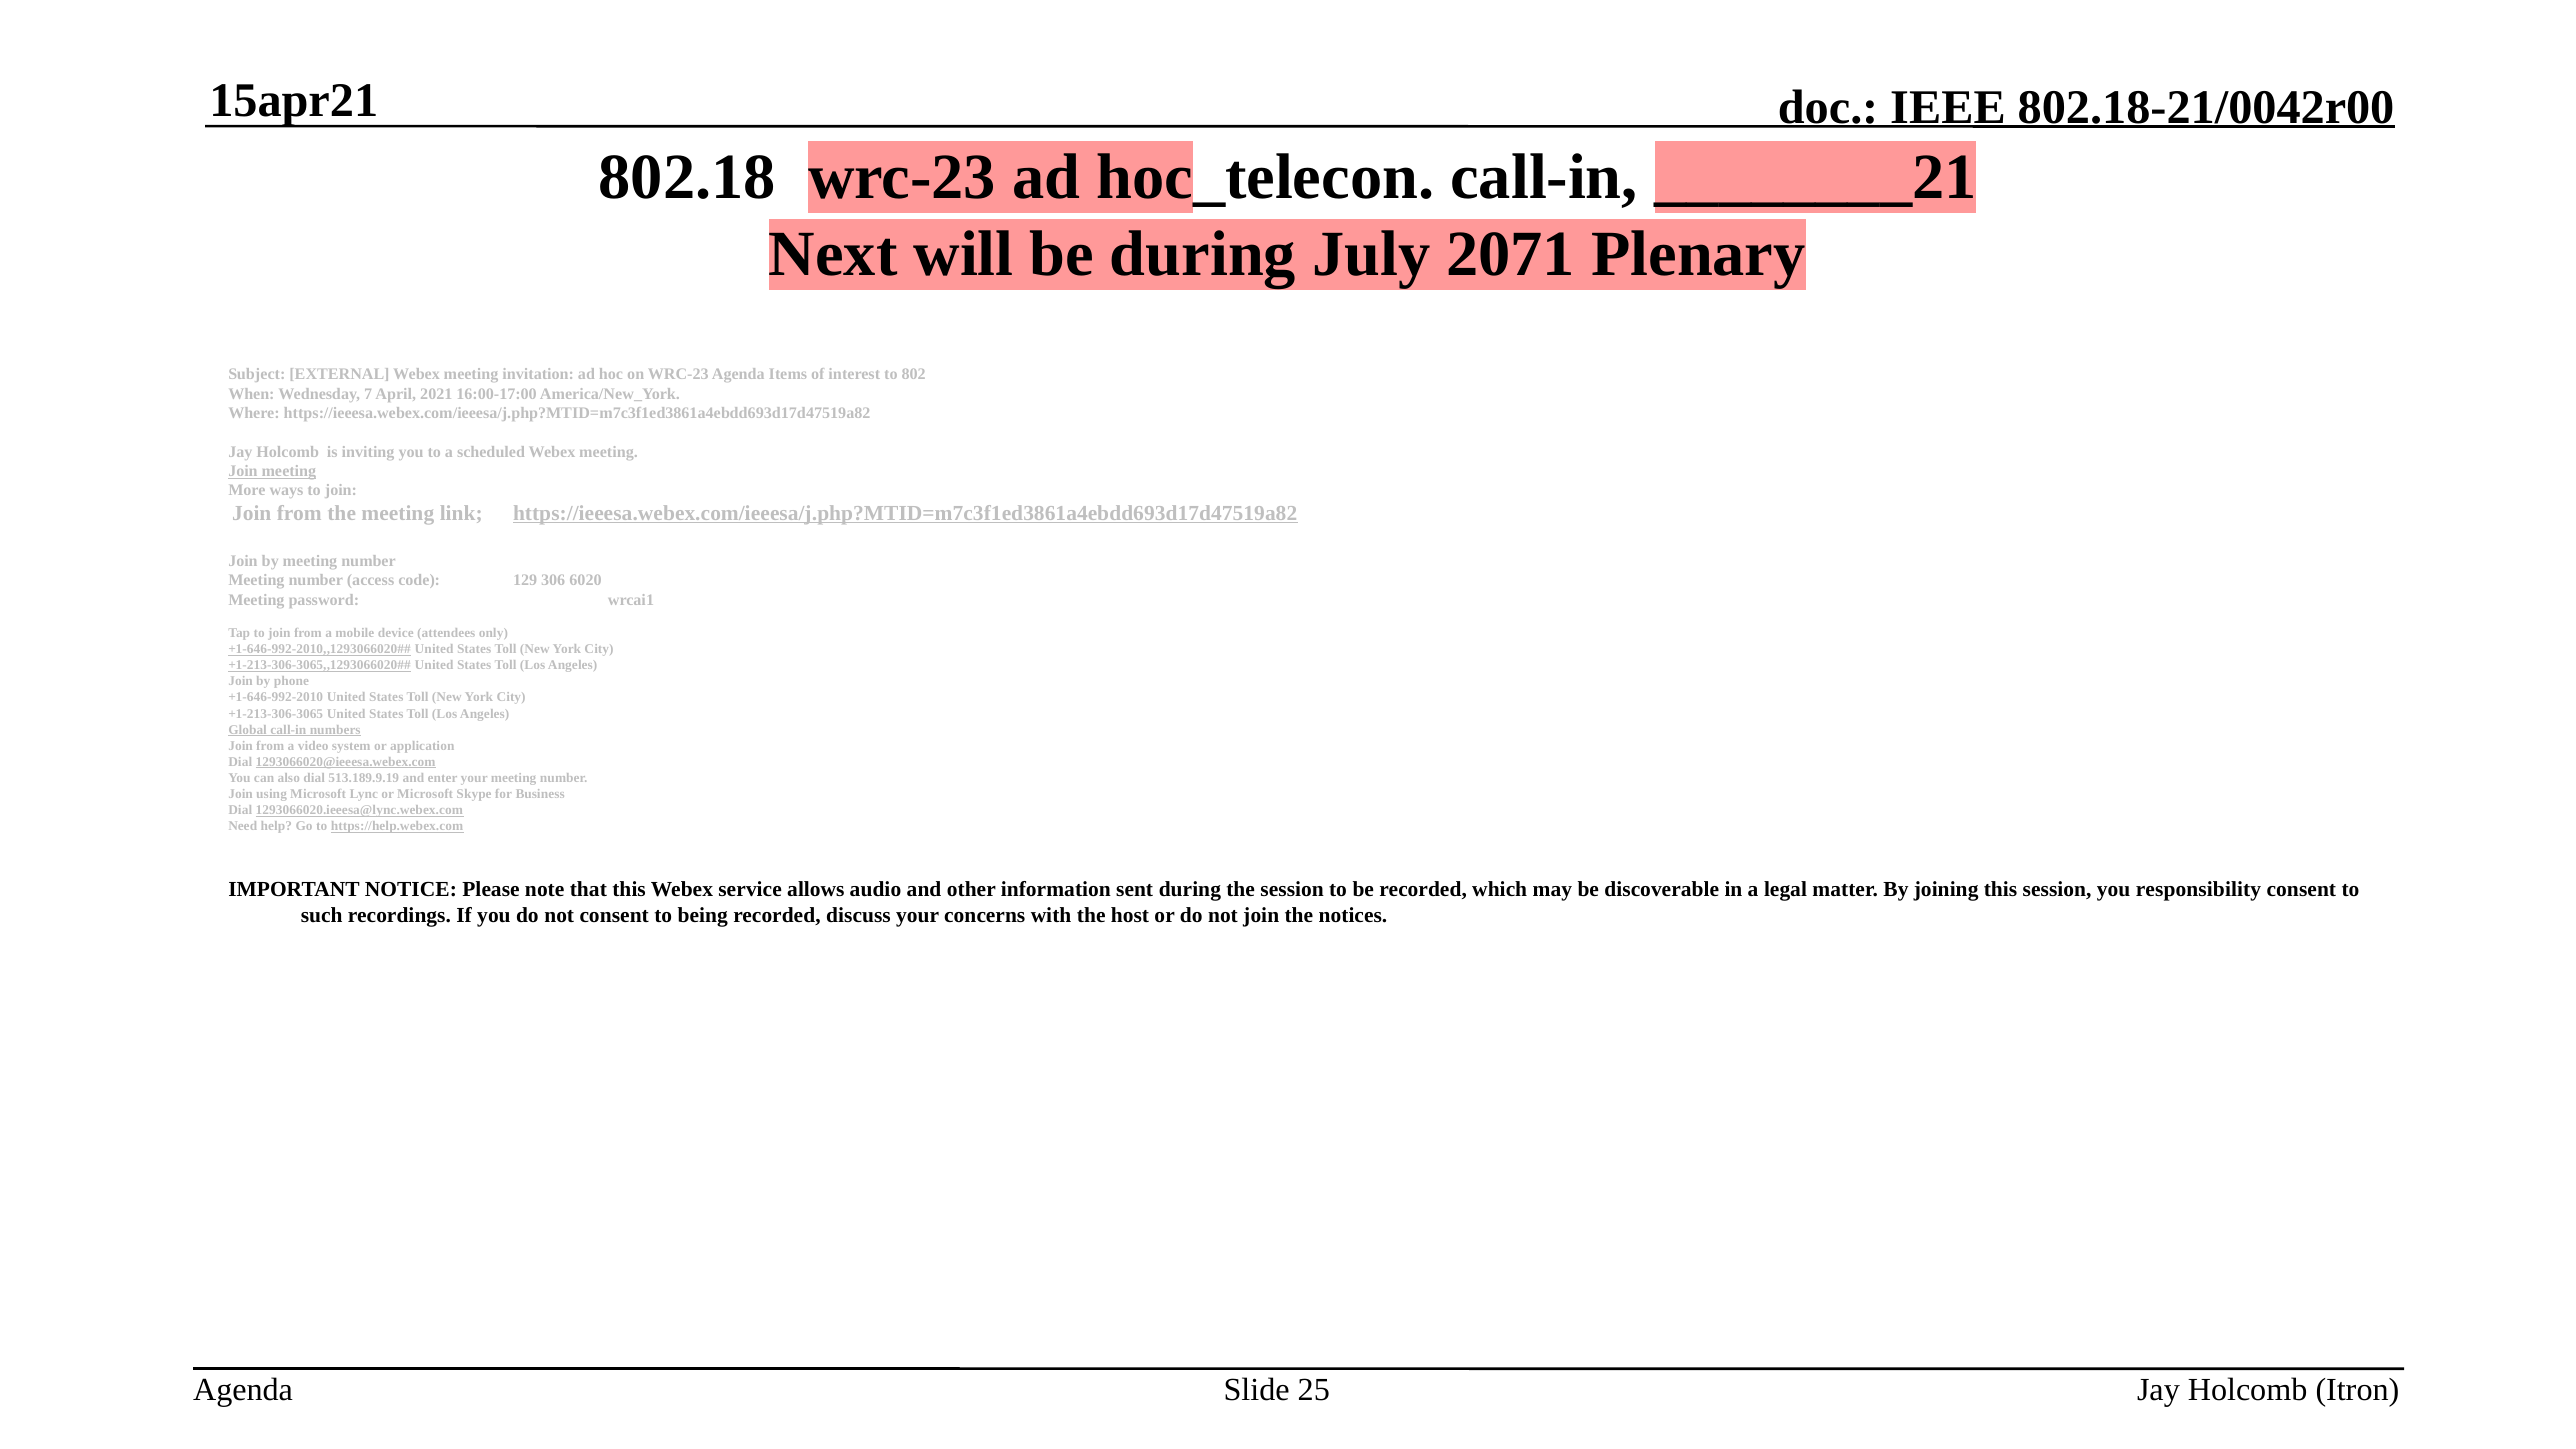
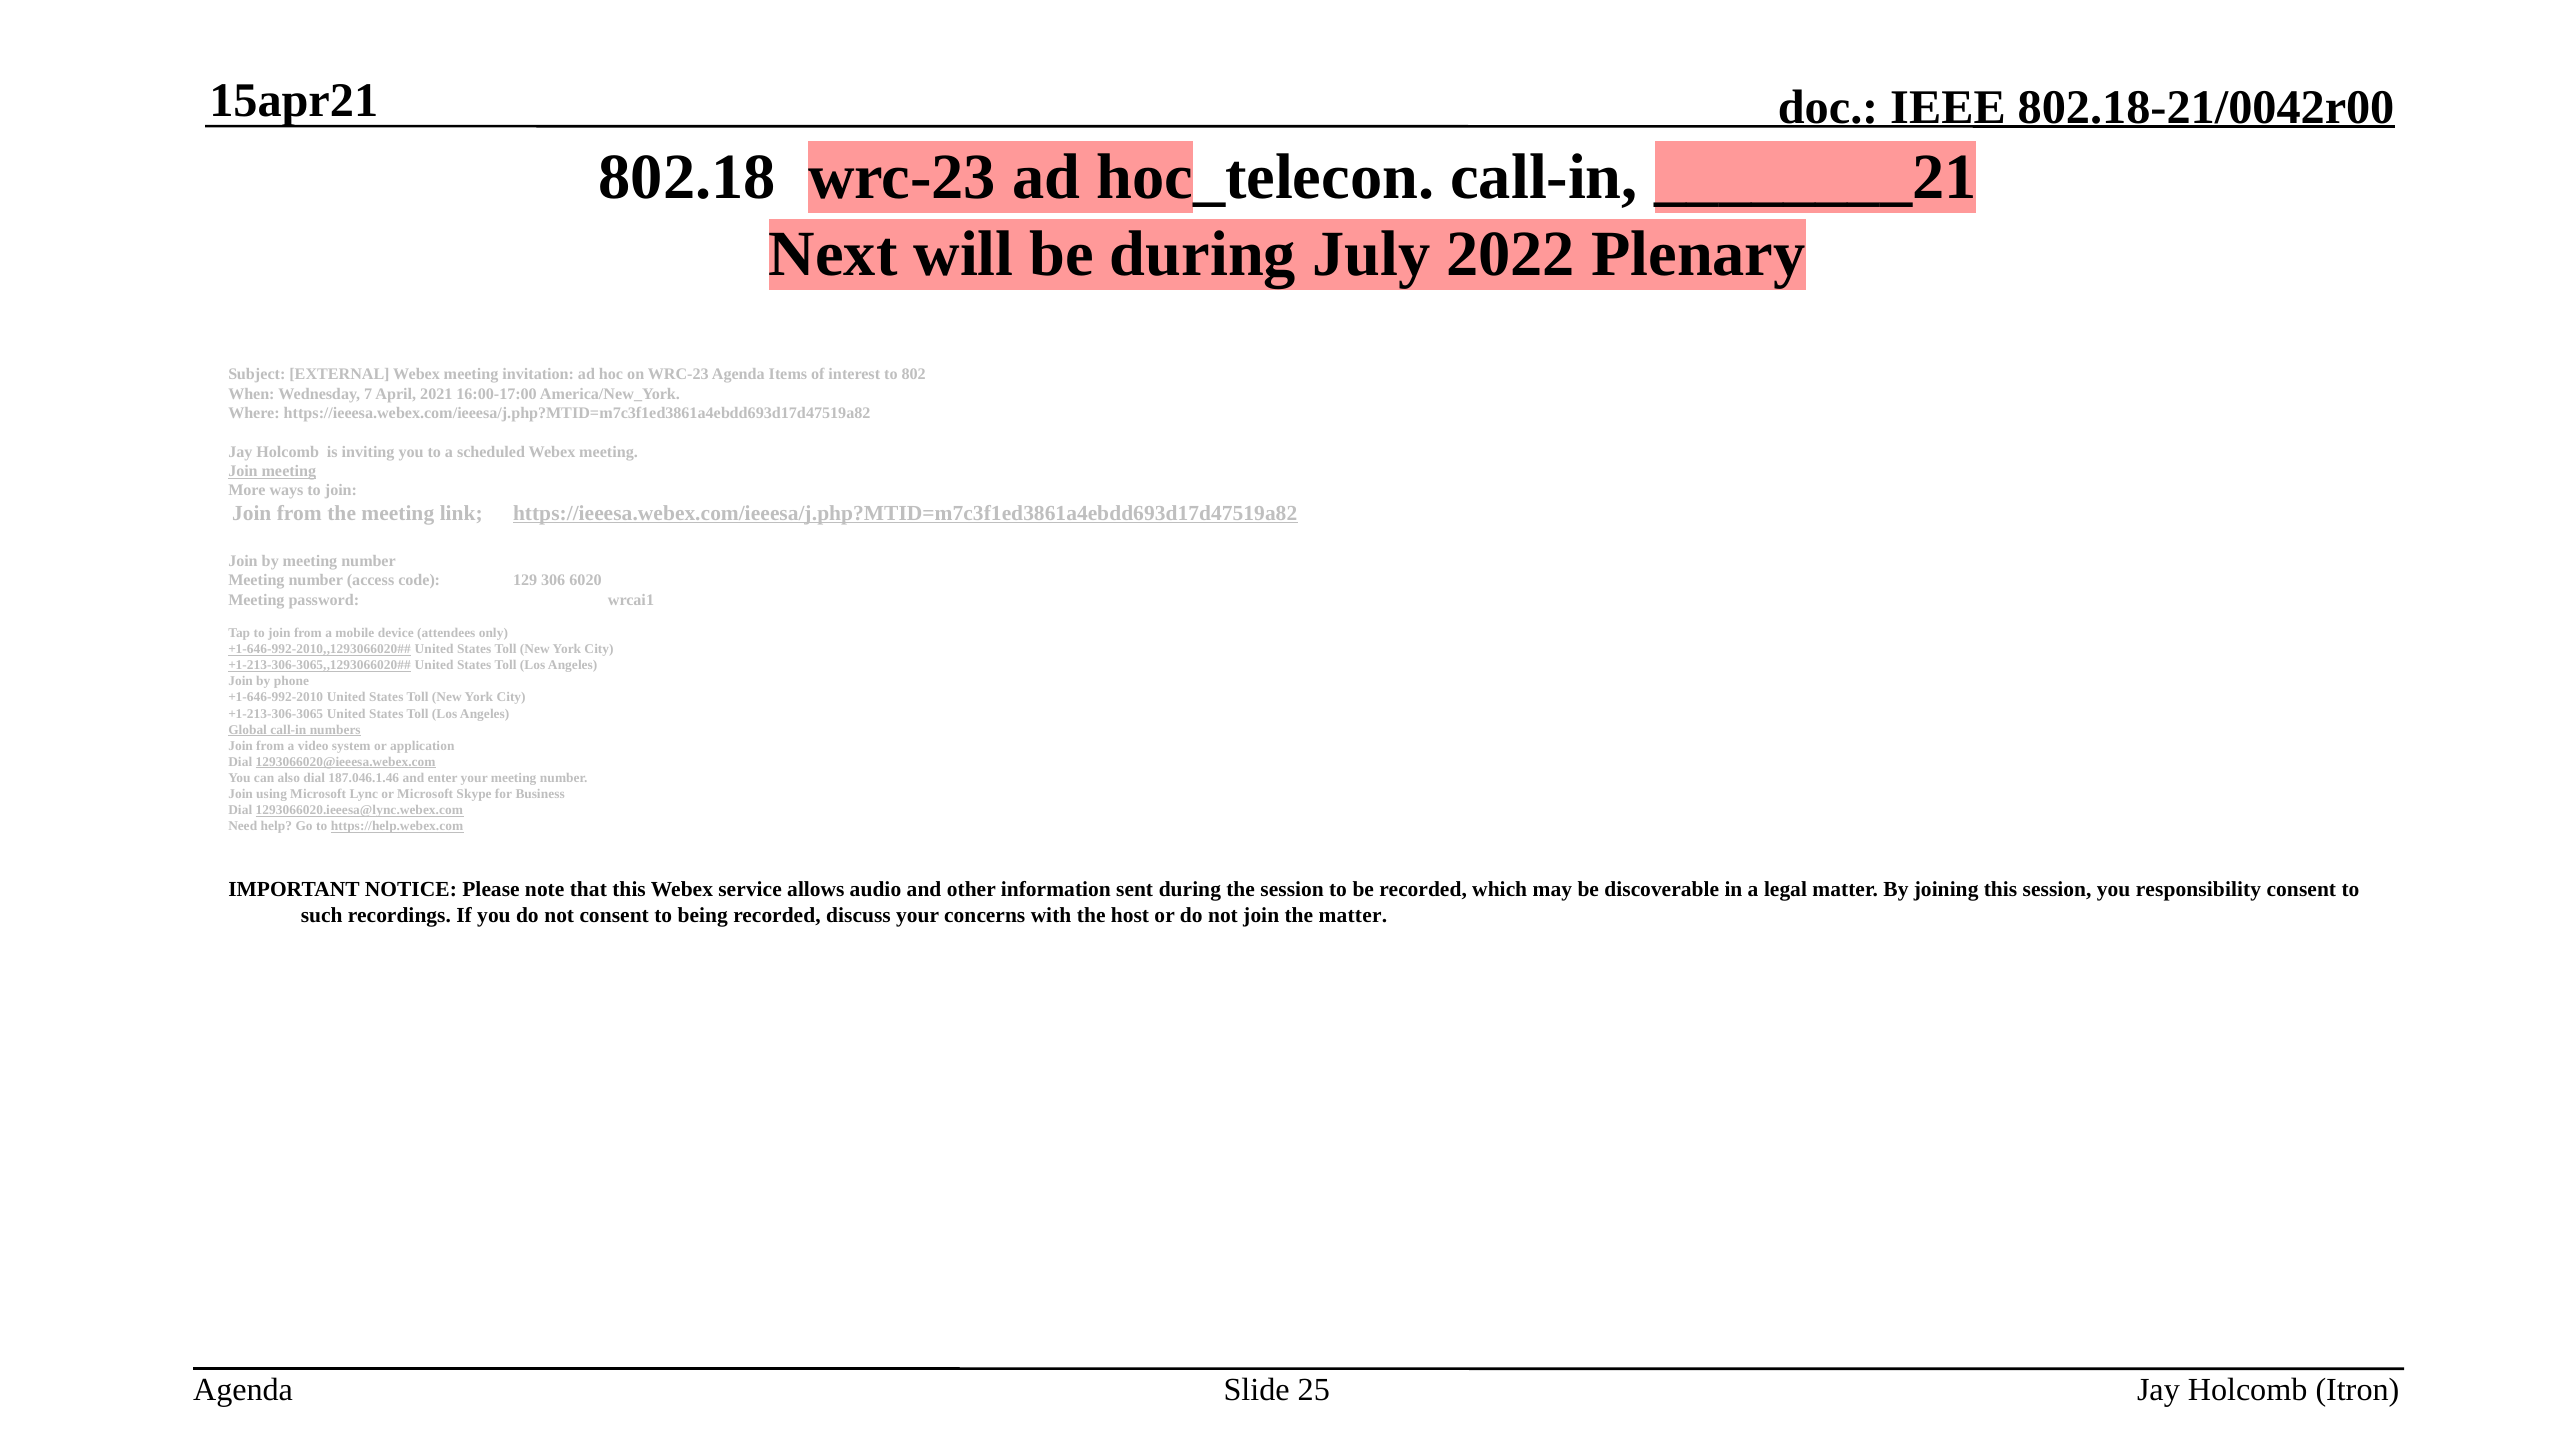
2071: 2071 -> 2022 (1511, 255)
513.189.9.19: 513.189.9.19 -> 187.046.1.46 (364, 778)
the notices: notices -> matter (1353, 915)
